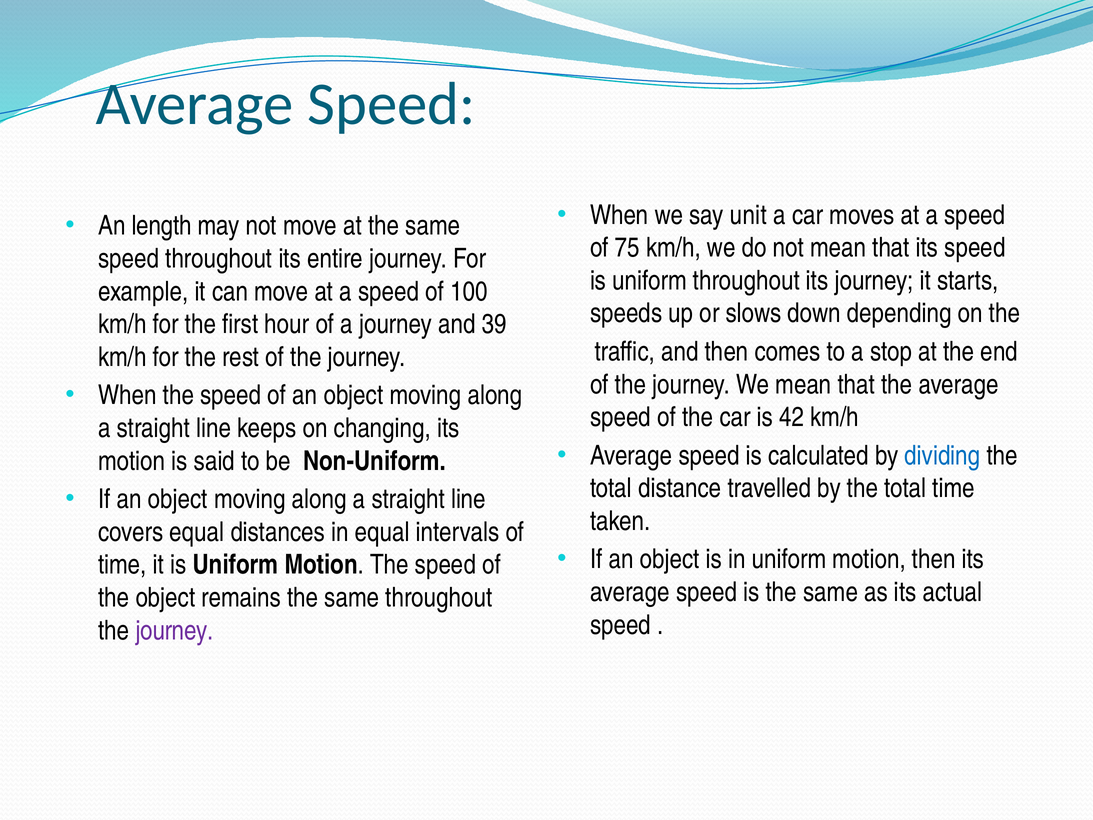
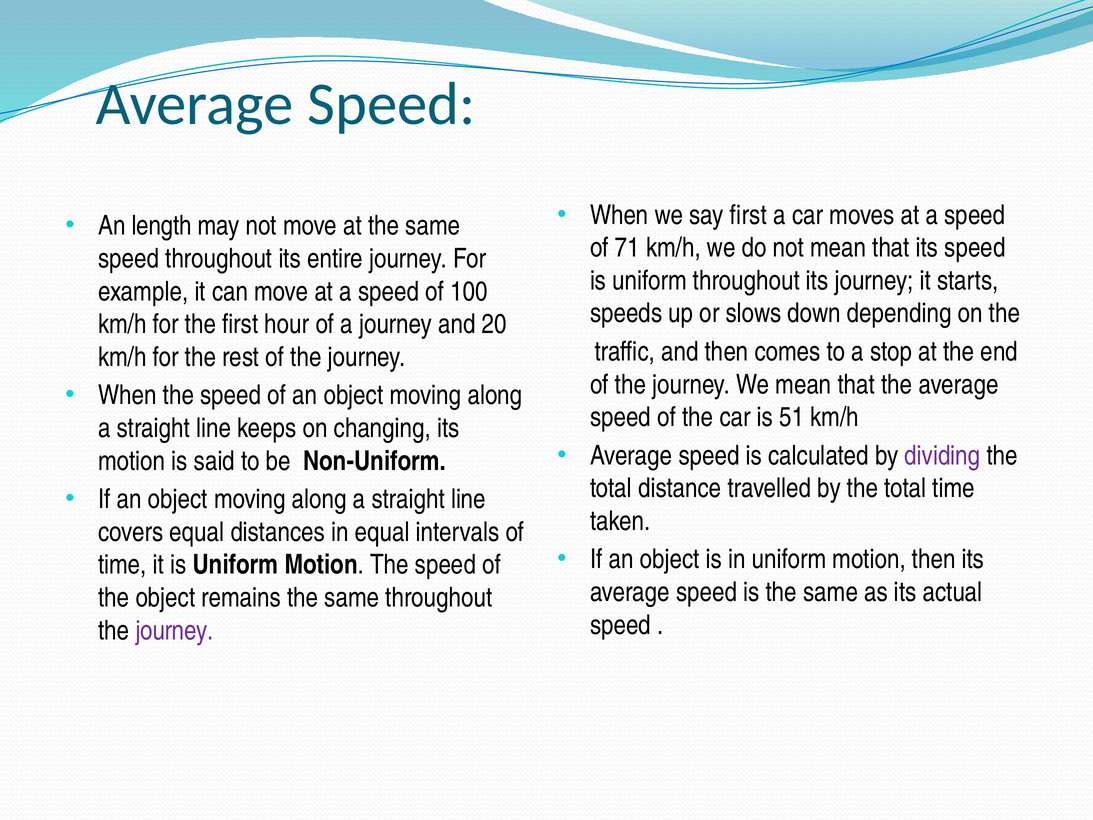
say unit: unit -> first (748, 215)
75: 75 -> 71 (627, 248)
39: 39 -> 20 (494, 324)
42: 42 -> 51 (792, 417)
dividing colour: blue -> purple (942, 455)
